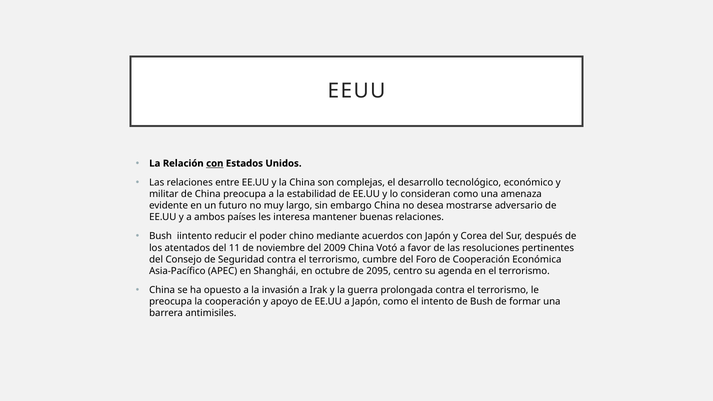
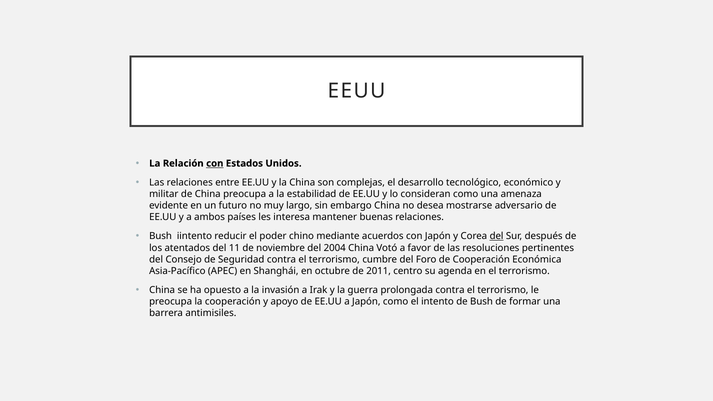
del underline: none -> present (497, 236)
2009: 2009 -> 2004 (335, 248)
2095: 2095 -> 2011 (379, 271)
